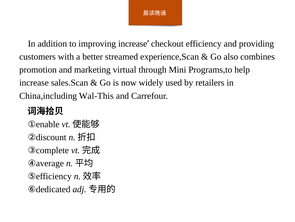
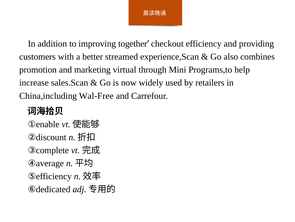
improving increase: increase -> together (133, 44)
Wal-This: Wal-This -> Wal-Free (96, 96)
